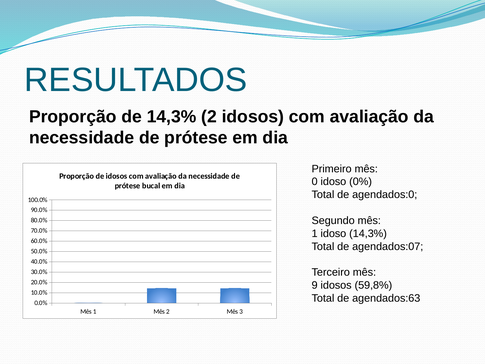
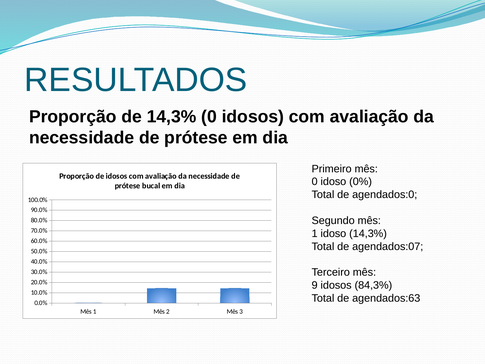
14,3% 2: 2 -> 0 (209, 117)
59,8%: 59,8% -> 84,3% (373, 285)
